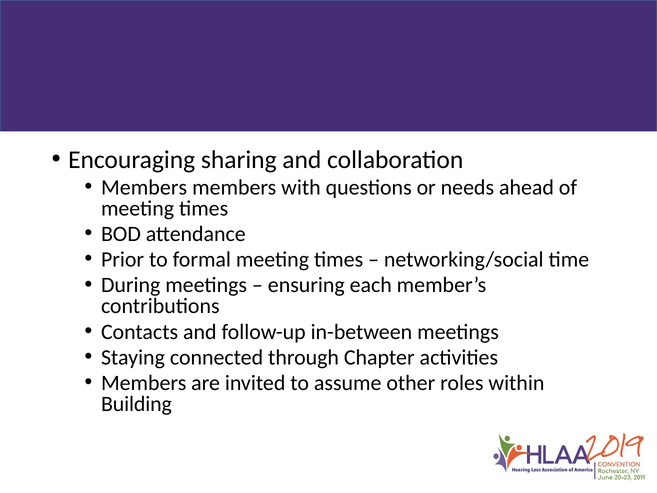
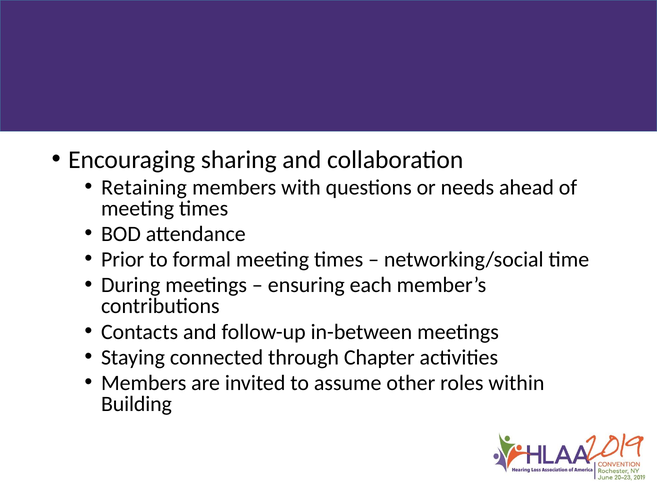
Members: Members -> Retaining (144, 187)
